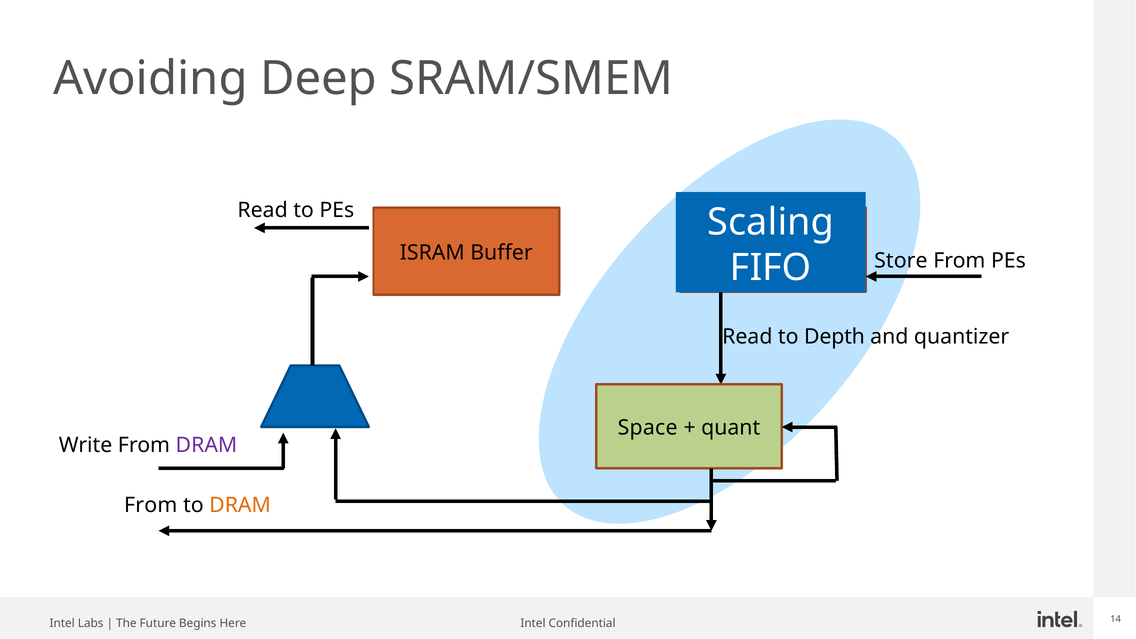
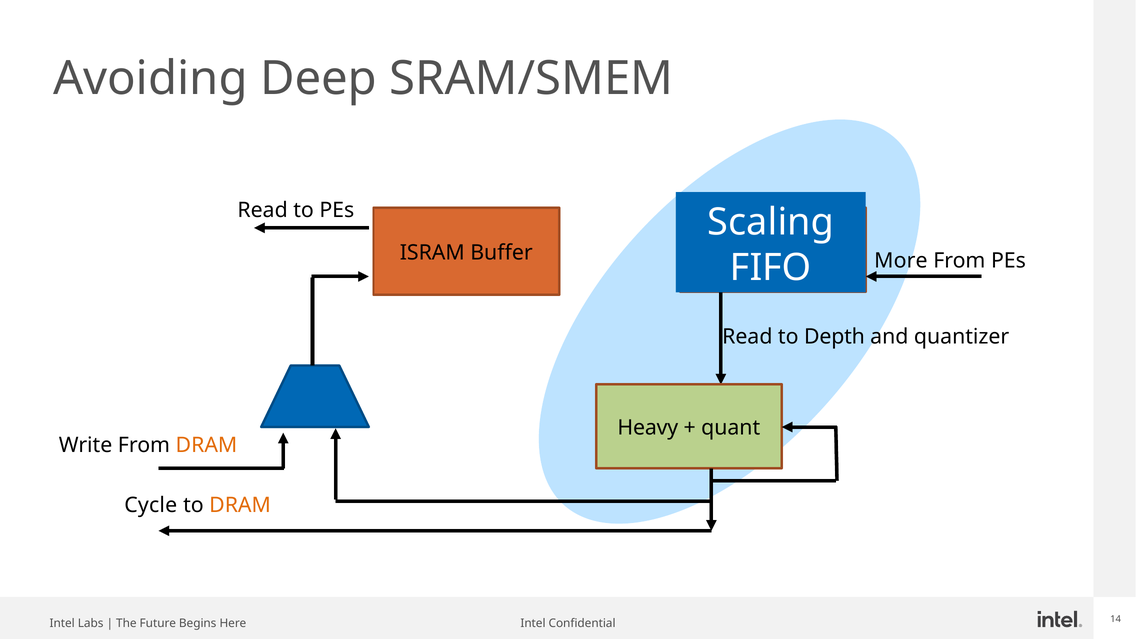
Store: Store -> More (901, 261)
Space: Space -> Heavy (648, 428)
DRAM colour: purple -> orange (206, 445)
From: From -> Cycle (151, 505)
